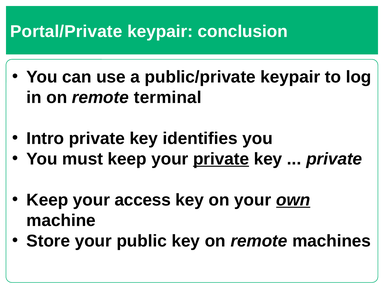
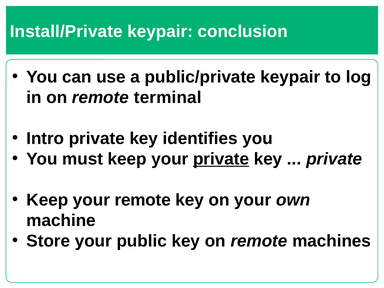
Portal/Private: Portal/Private -> Install/Private (66, 31)
your access: access -> remote (143, 200)
own underline: present -> none (293, 200)
